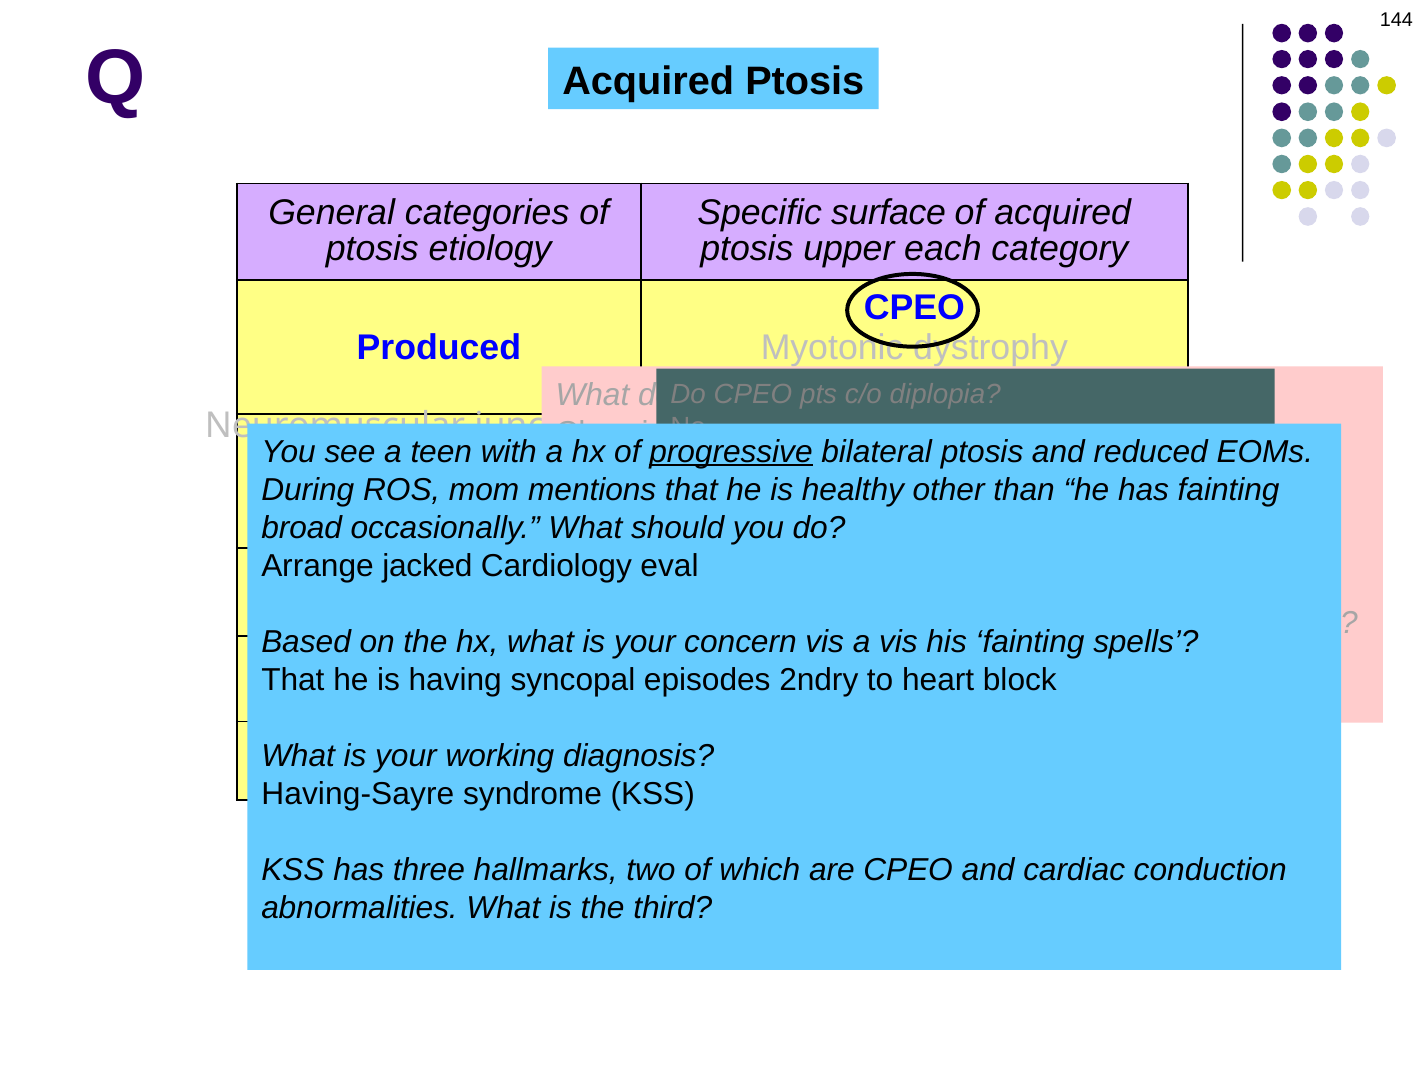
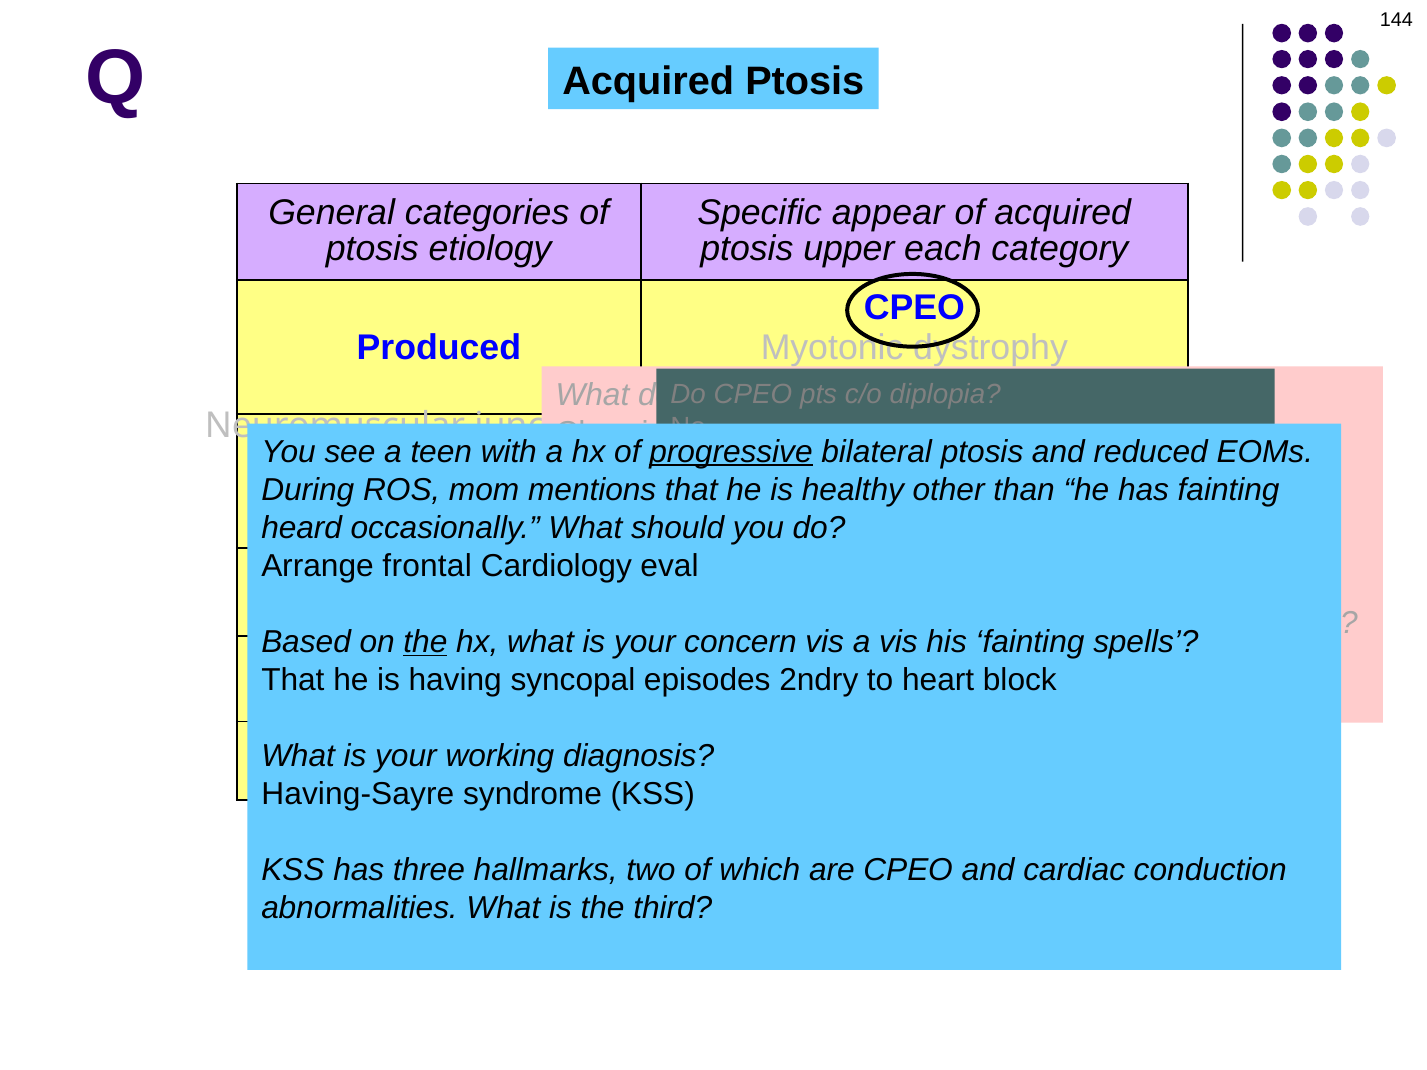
surface: surface -> appear (888, 213)
broad: broad -> heard (302, 528)
jacked: jacked -> frontal (427, 566)
the underline: none -> present (425, 642)
